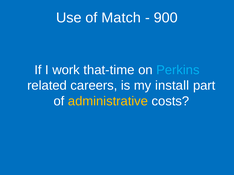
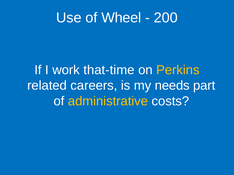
Match: Match -> Wheel (121, 18)
900: 900 -> 200 (166, 18)
Perkins colour: light blue -> yellow (178, 70)
install: install -> needs (172, 86)
